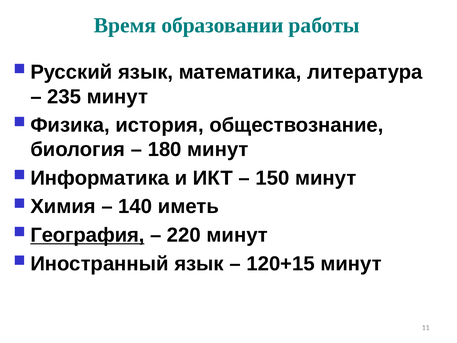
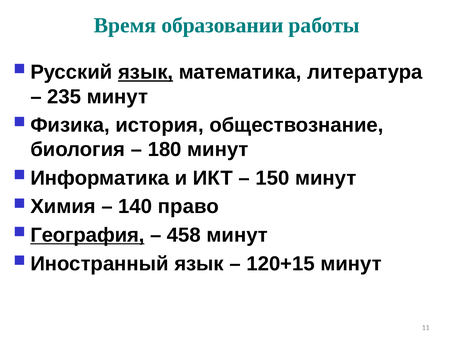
язык underline: none -> present (146, 72)
иметь: иметь -> право (188, 206)
220: 220 -> 458 (184, 235)
